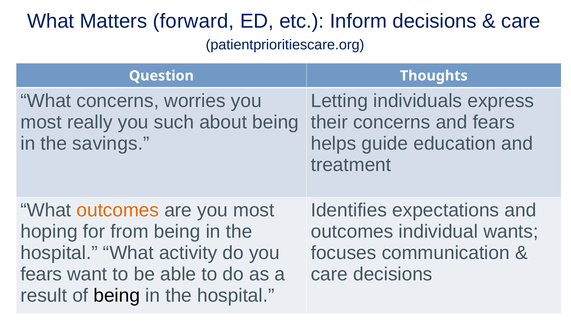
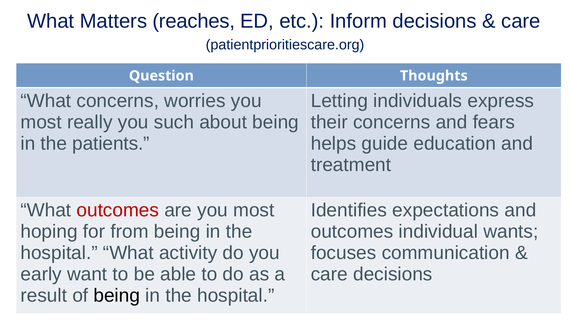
forward: forward -> reaches (194, 21)
savings: savings -> patients (111, 143)
outcomes colour: orange -> red (118, 210)
fears: fears -> early (41, 274)
